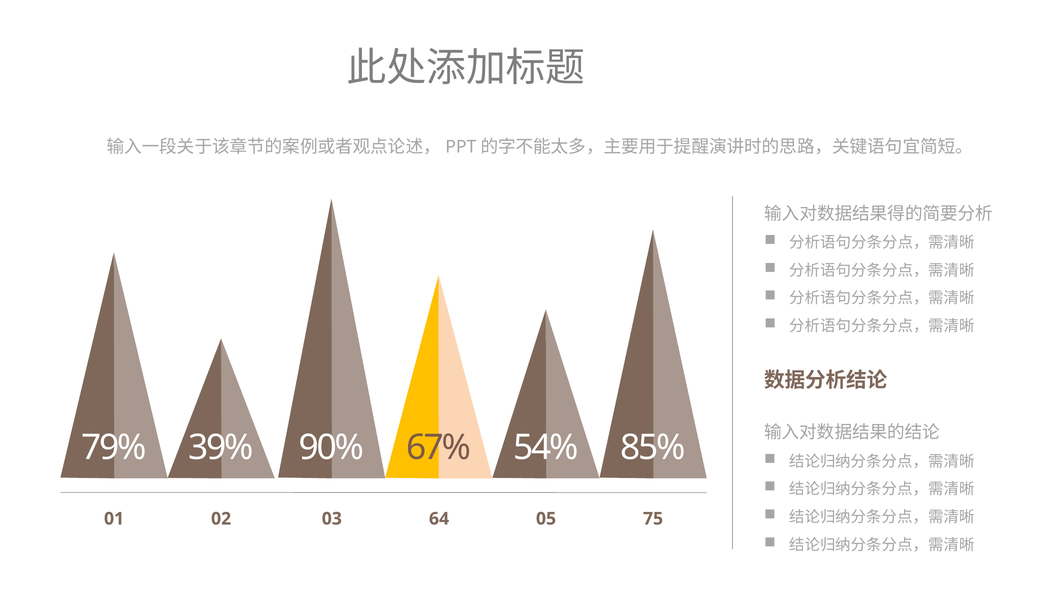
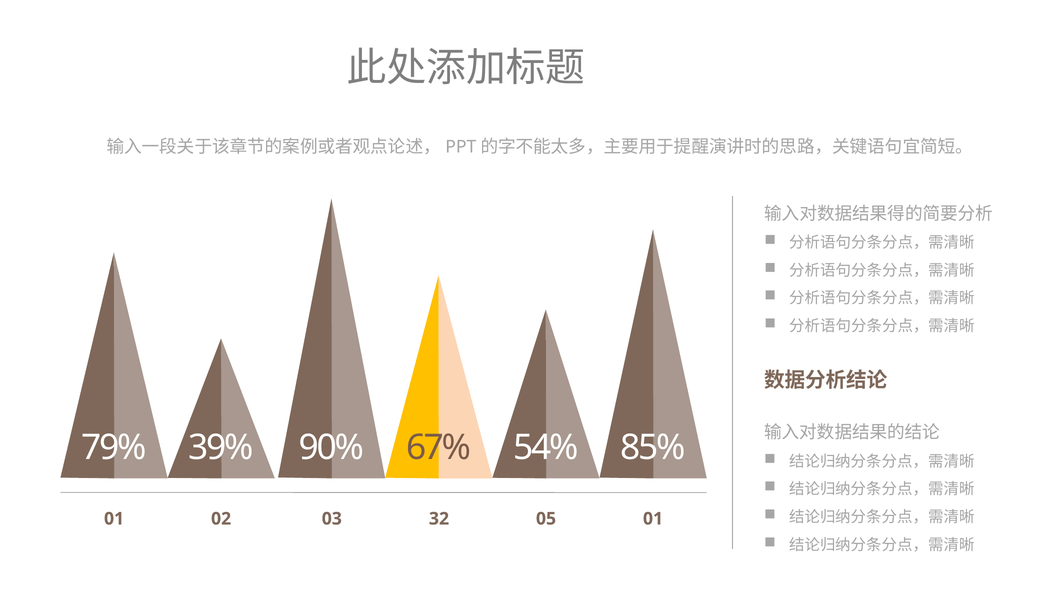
64: 64 -> 32 (439, 518)
05 75: 75 -> 01 (653, 518)
